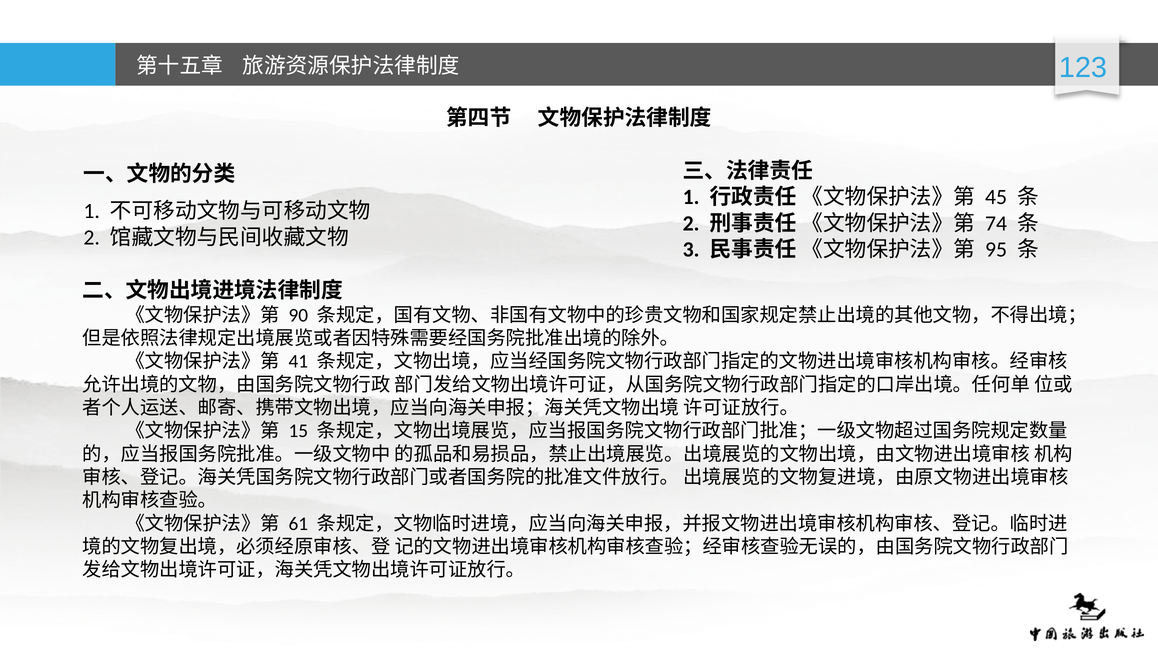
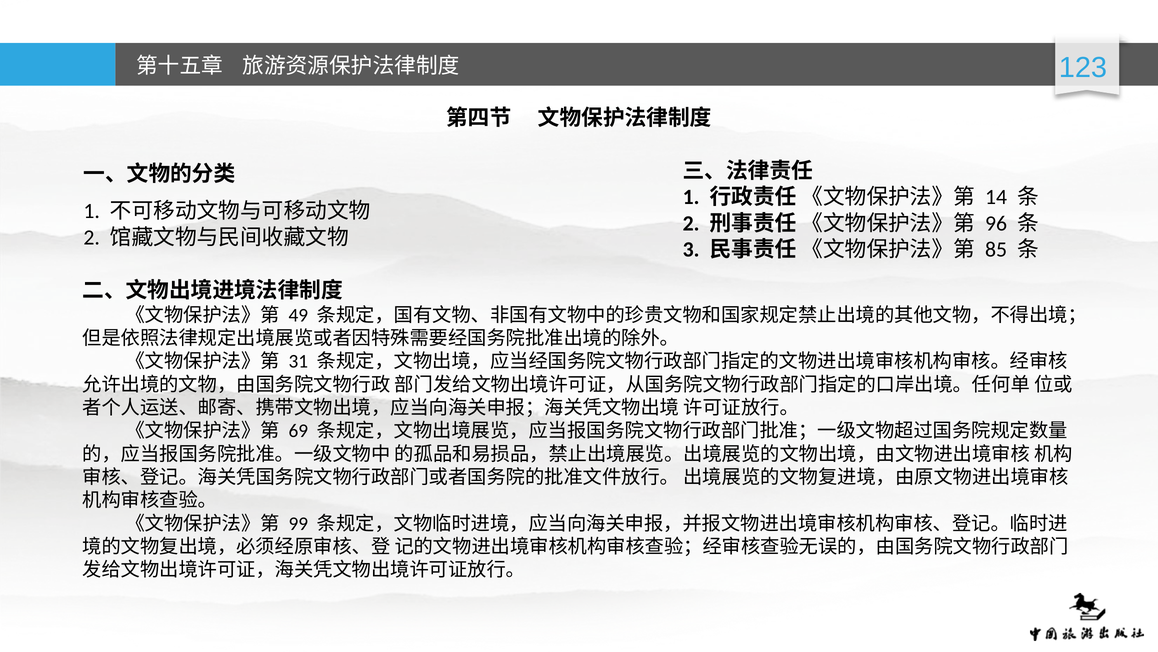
45: 45 -> 14 (996, 197)
74: 74 -> 96 (996, 223)
95: 95 -> 85 (996, 249)
90: 90 -> 49 (298, 315)
41: 41 -> 31 (298, 361)
15: 15 -> 69 (298, 431)
61: 61 -> 99 (298, 523)
